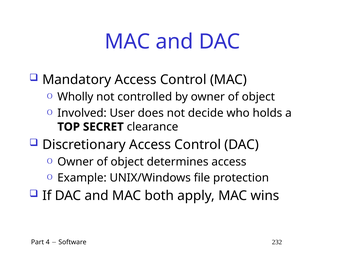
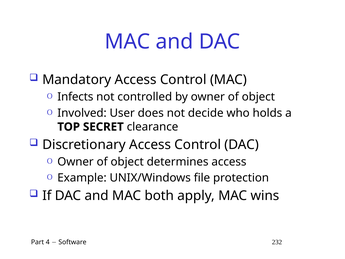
Wholly: Wholly -> Infects (75, 97)
